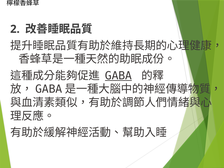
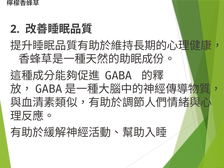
GABA underline: present -> none (118, 76)
